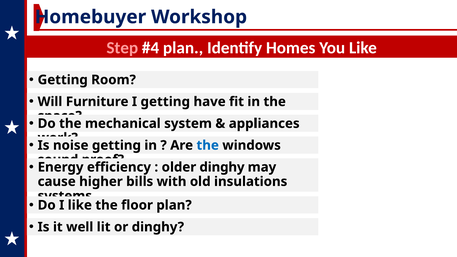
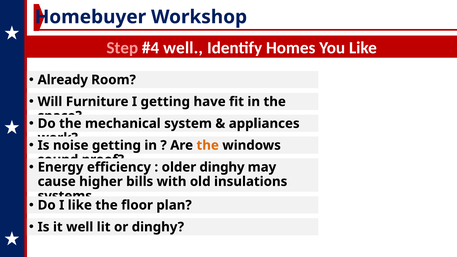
plan: plan -> well (183, 48)
Getting: Getting -> Already (63, 80)
the colour: blue -> orange (208, 145)
